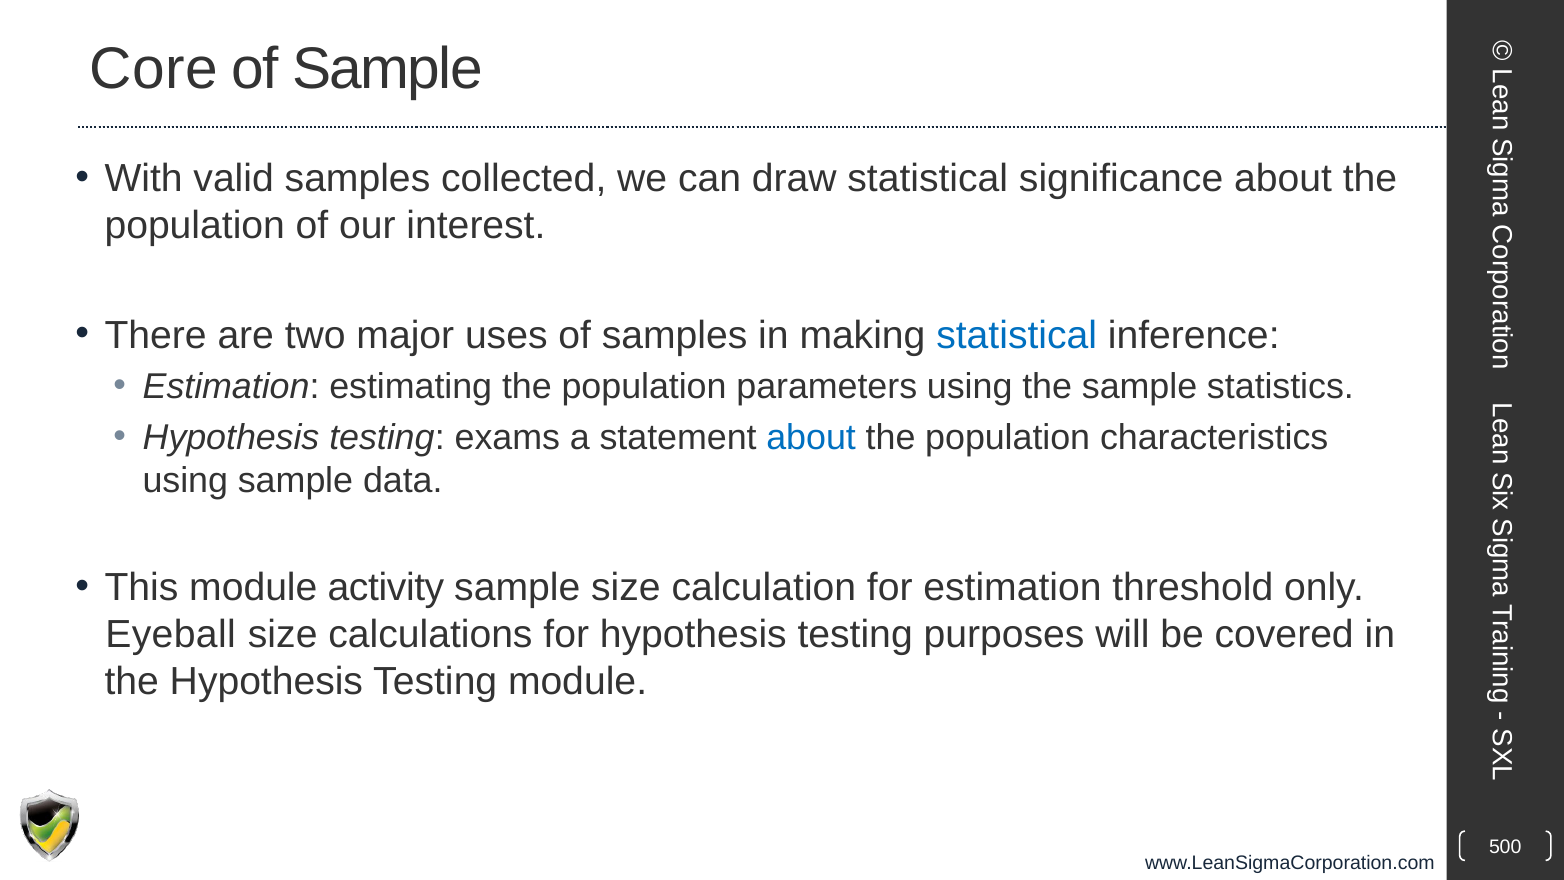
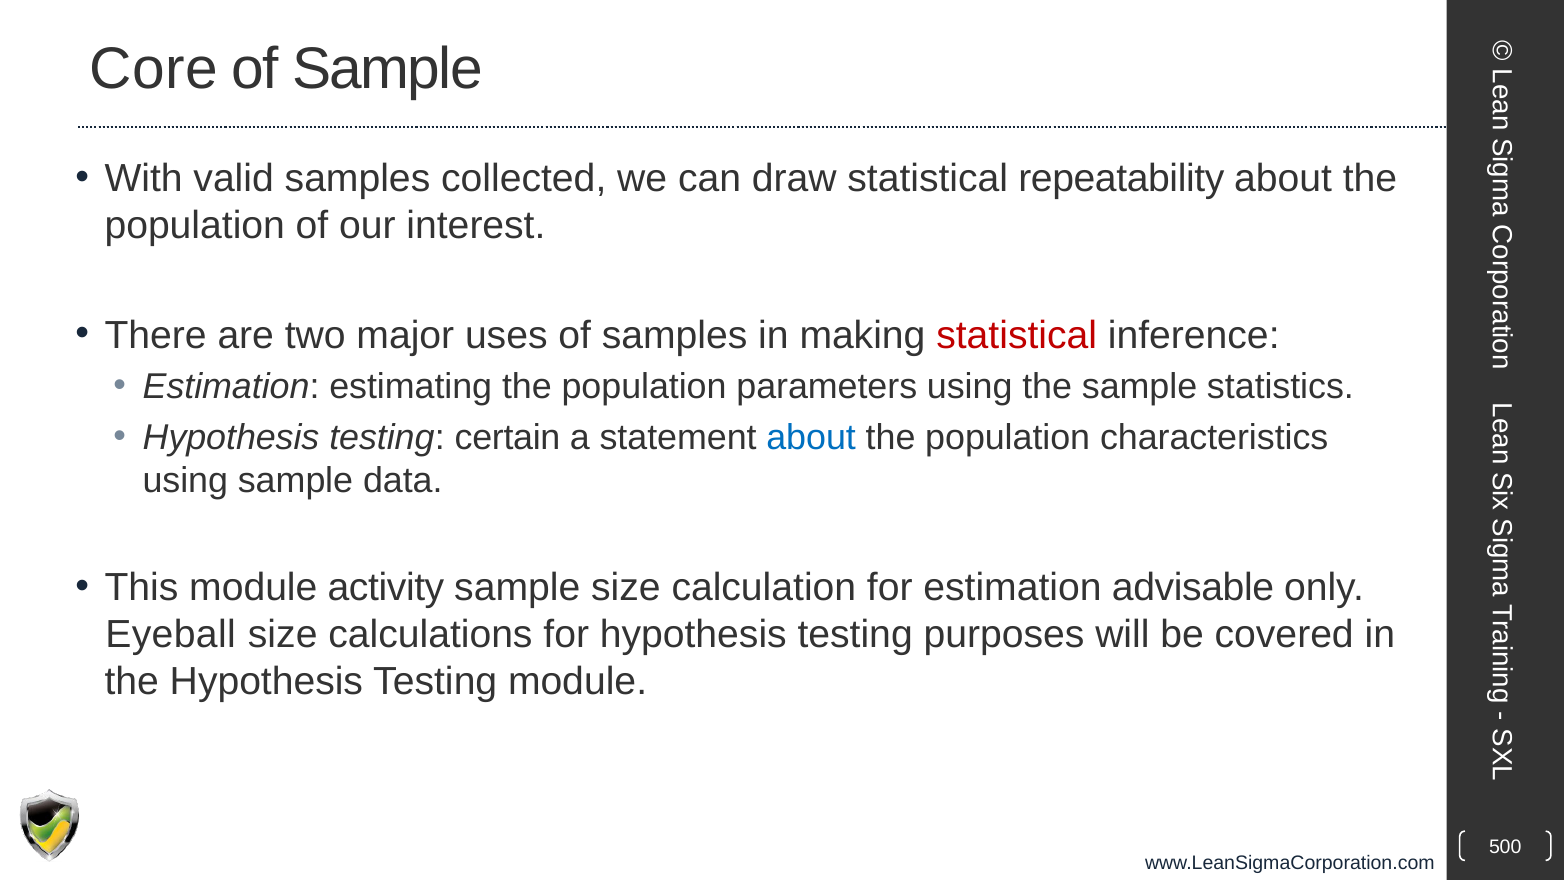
significance: significance -> repeatability (1121, 179)
statistical colour: blue -> red (1017, 335)
exams: exams -> certain (508, 437)
threshold: threshold -> advisable (1193, 588)
